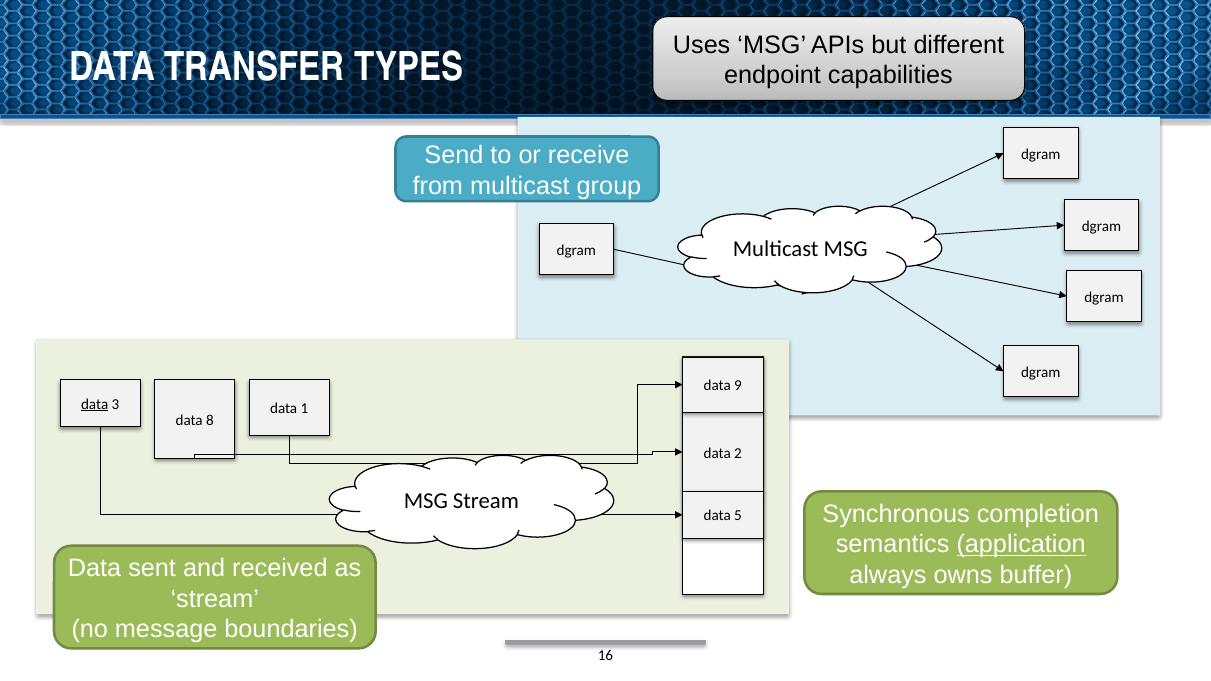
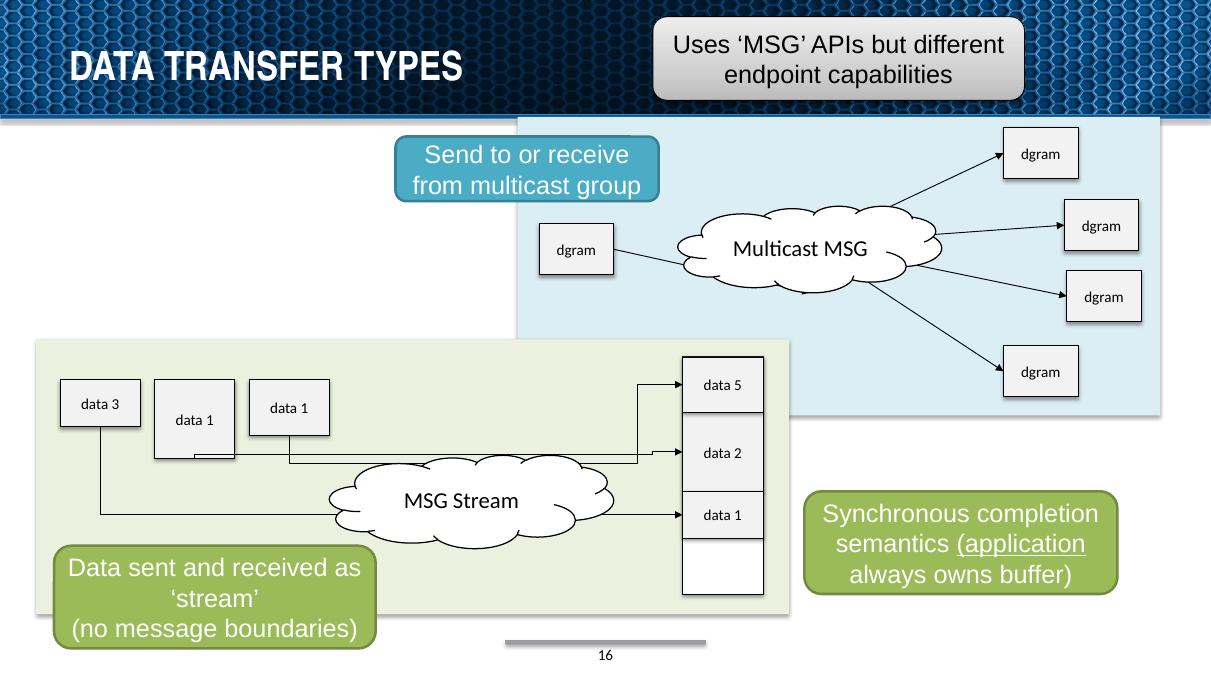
9: 9 -> 5 (738, 386)
data underline: present -> none (95, 404)
8: 8 -> 1 (210, 420)
5: 5 -> 1 (738, 516)
